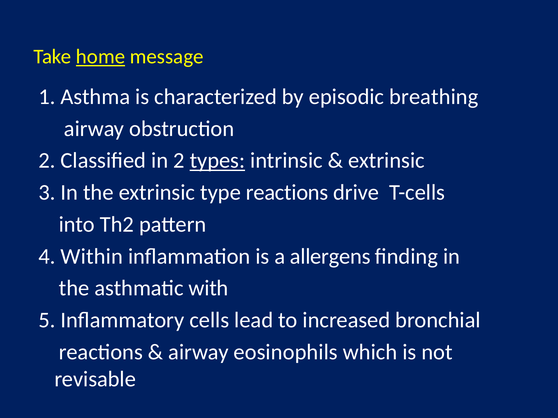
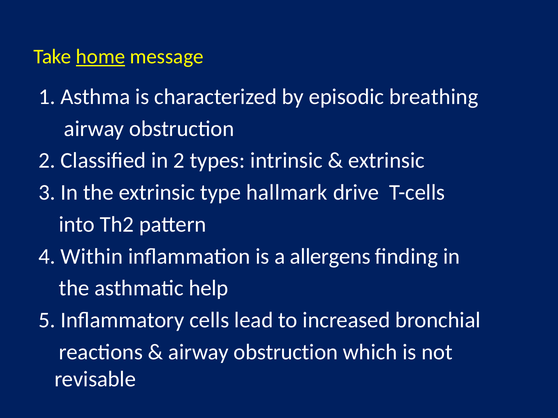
types underline: present -> none (217, 161)
type reactions: reactions -> hallmark (287, 193)
with: with -> help (208, 289)
eosinophils: eosinophils -> obstruction (286, 352)
